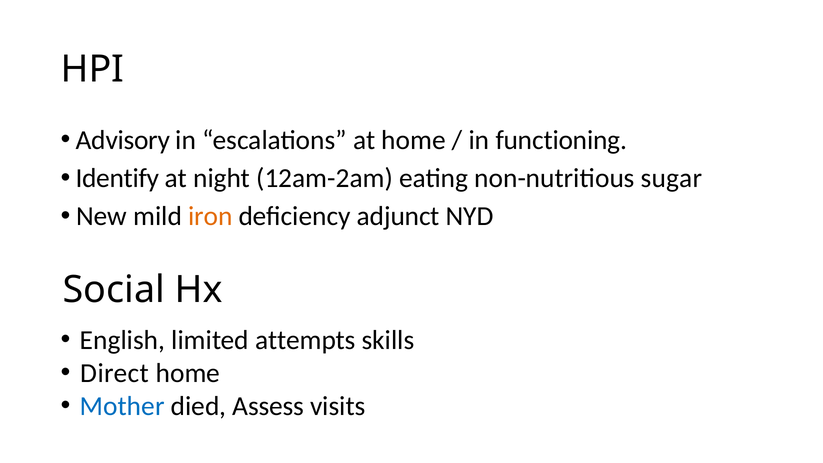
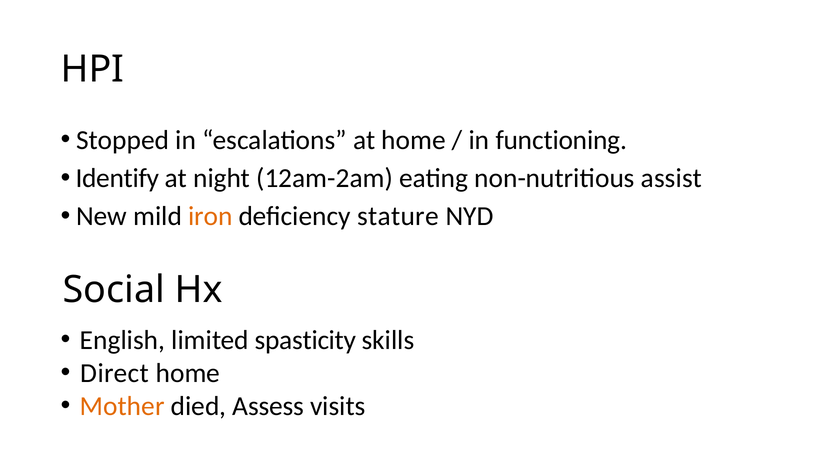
Advisory: Advisory -> Stopped (123, 140)
sugar: sugar -> assist (671, 178)
adjunct: adjunct -> stature (398, 216)
attempts: attempts -> spasticity (305, 340)
Mother colour: blue -> orange (122, 406)
